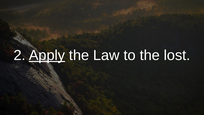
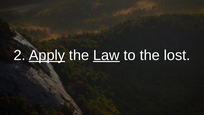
Law underline: none -> present (106, 55)
